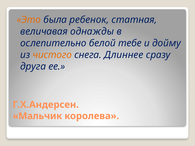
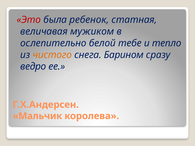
Это colour: orange -> red (29, 20)
однажды: однажды -> мужиком (92, 31)
дойму: дойму -> тепло (167, 43)
Длиннее: Длиннее -> Барином (124, 55)
друга: друга -> ведро (33, 67)
